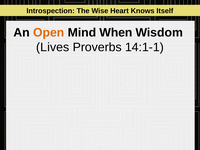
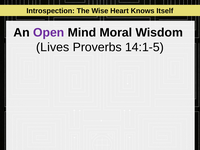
Open colour: orange -> purple (49, 33)
When: When -> Moral (116, 33)
14:1-1: 14:1-1 -> 14:1-5 (144, 47)
